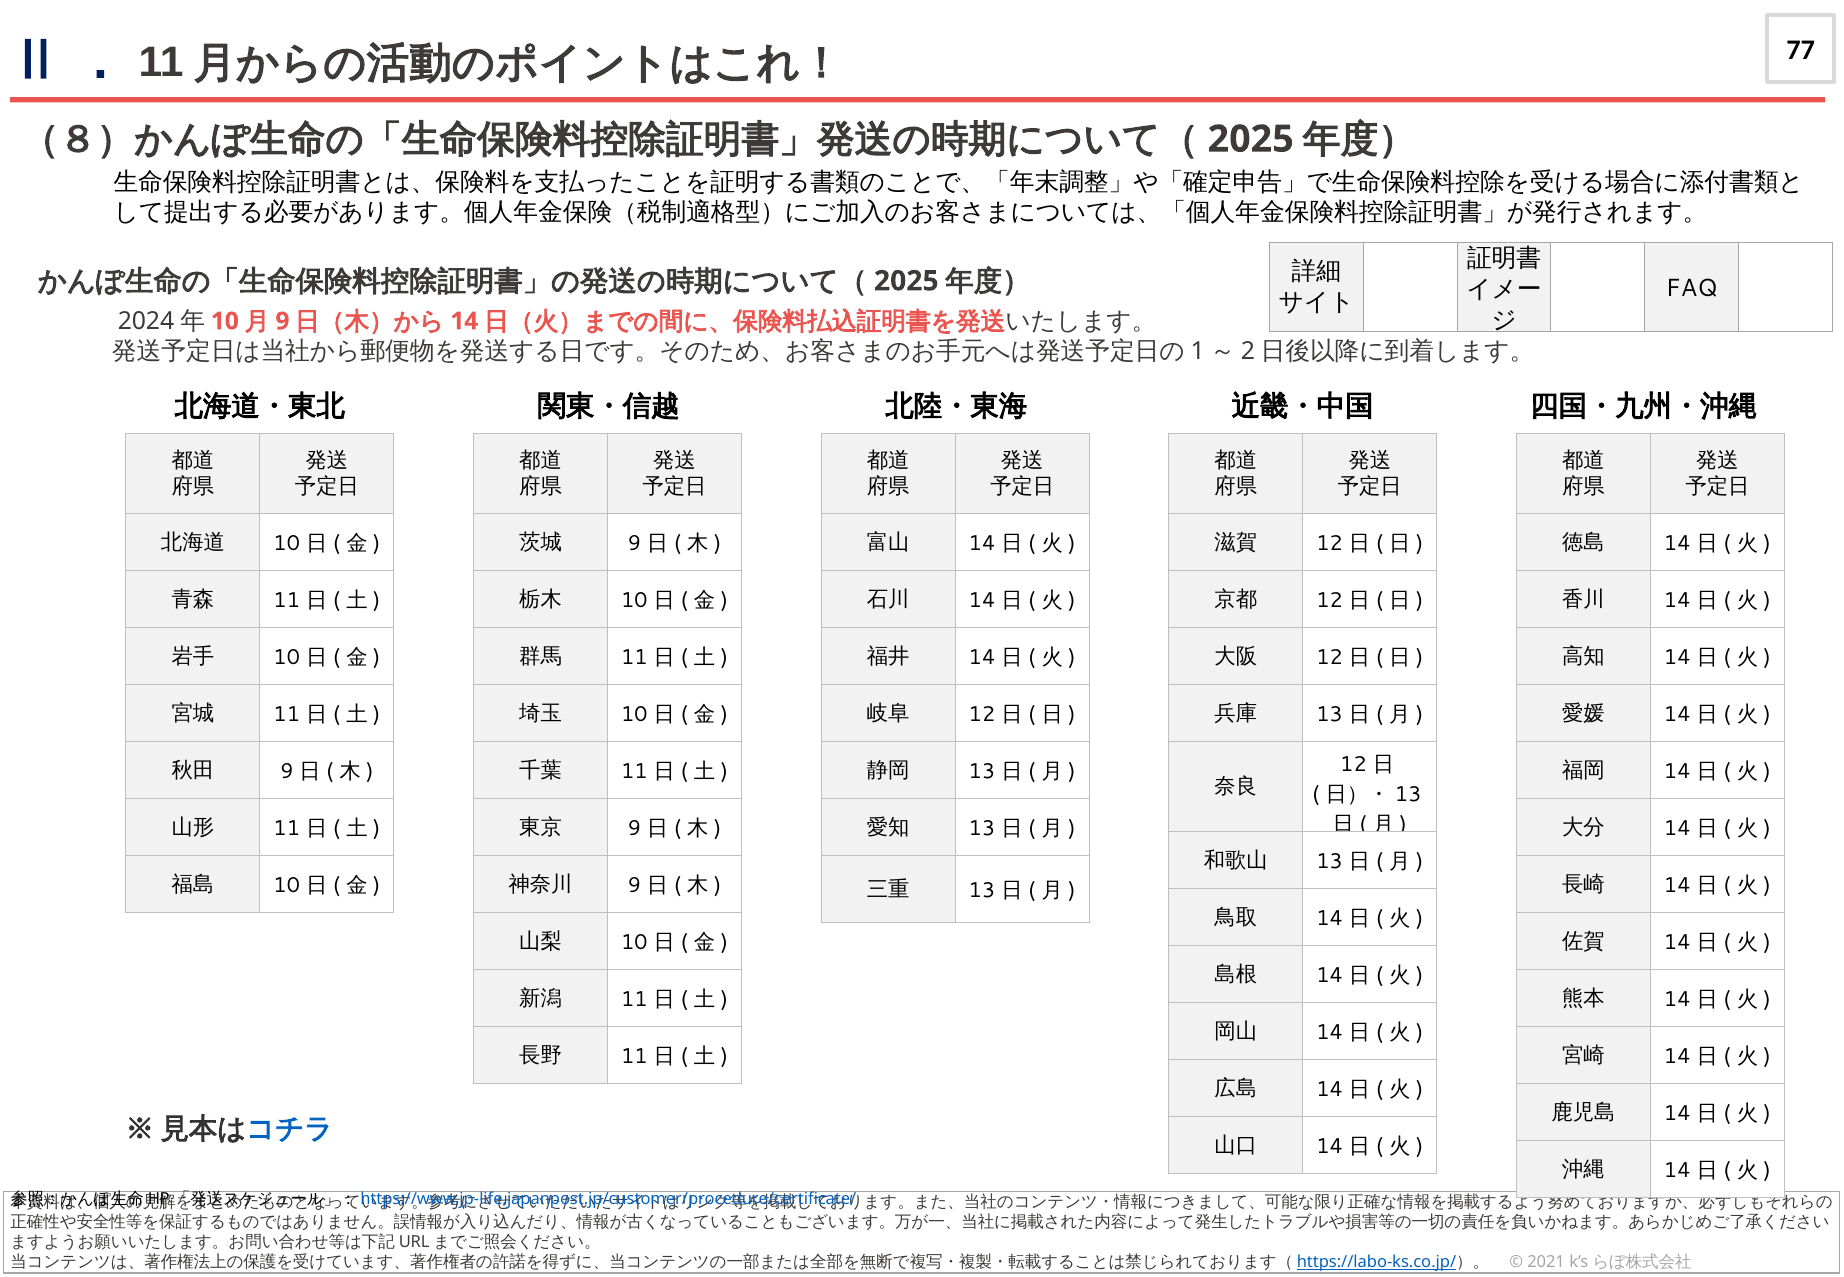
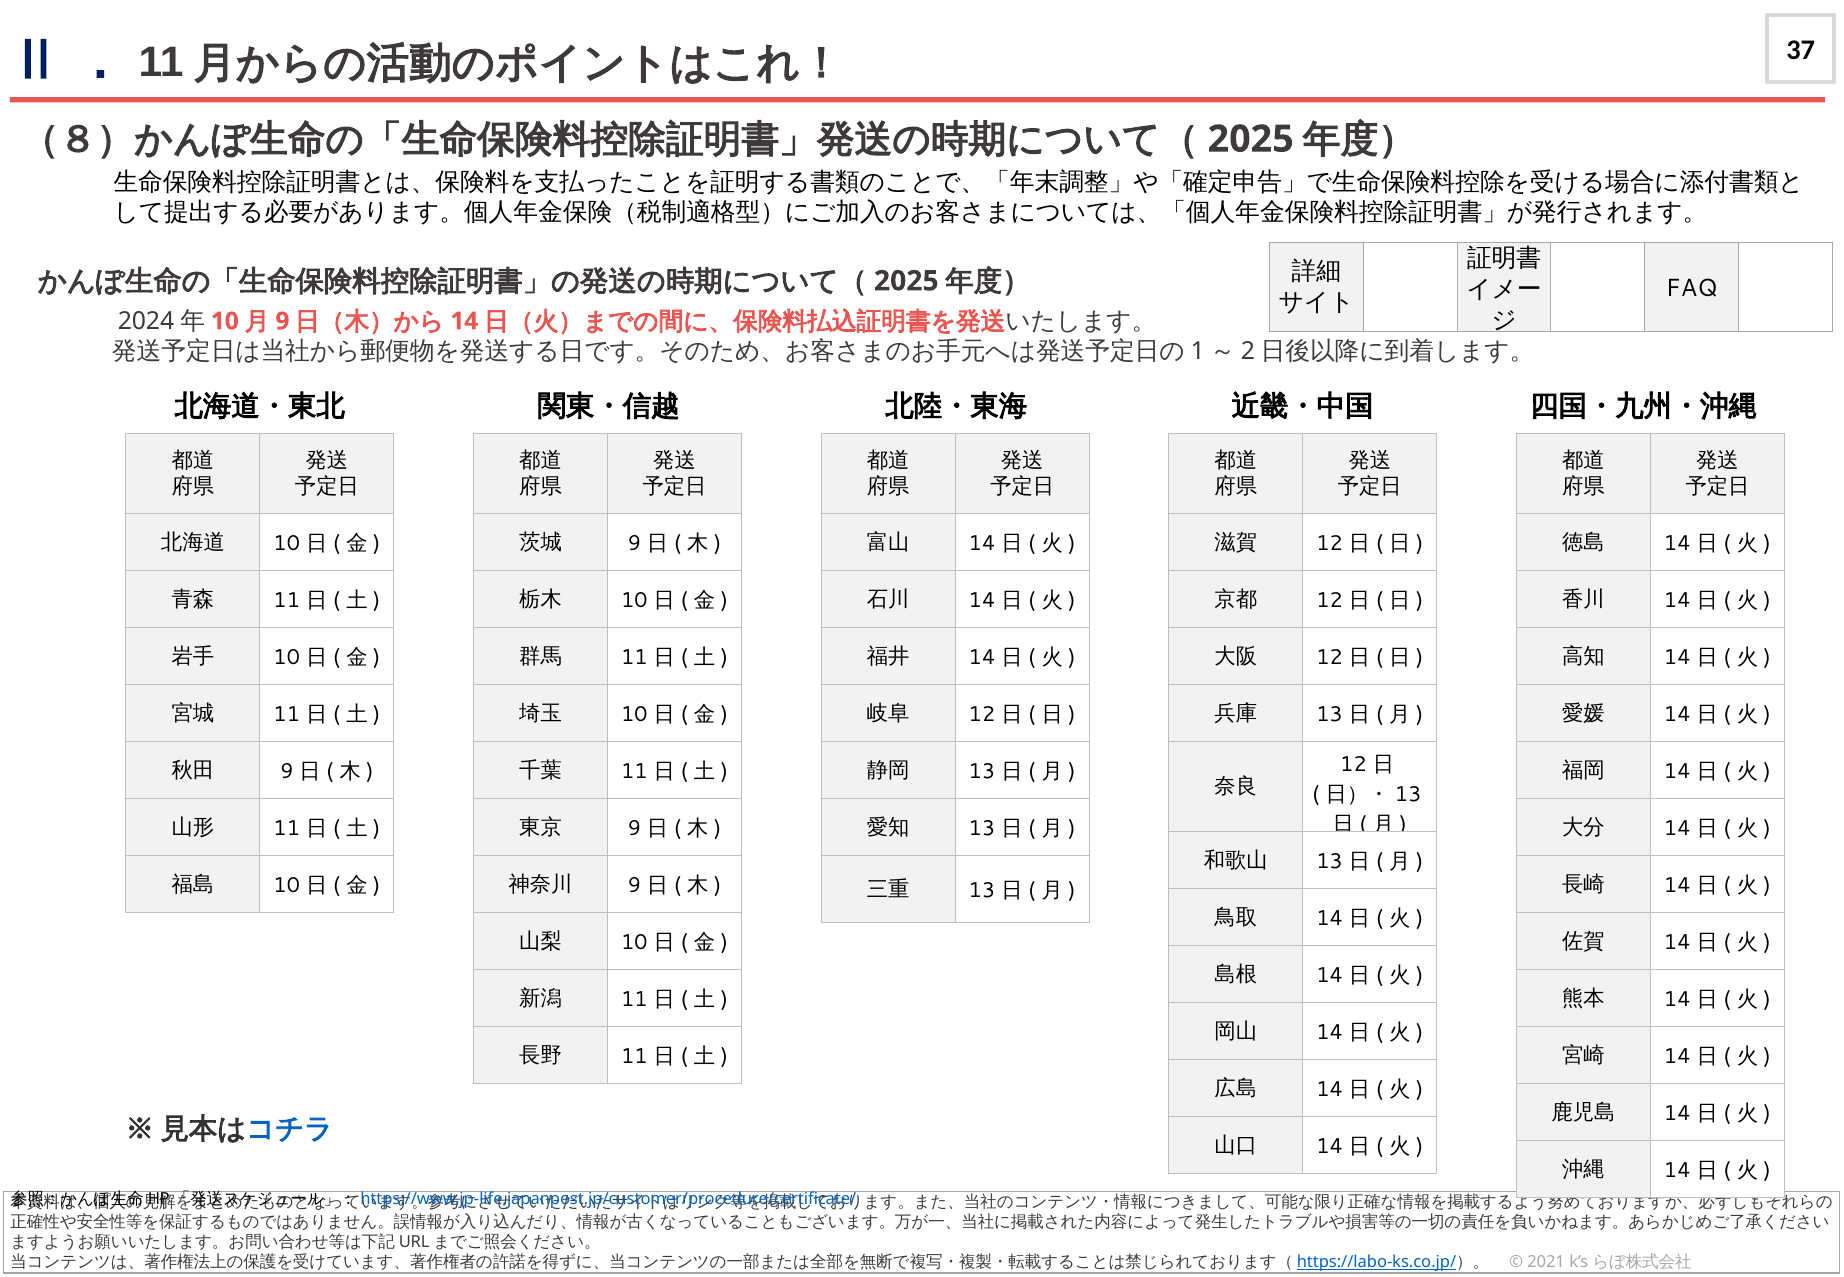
77: 77 -> 37 (1801, 50)
